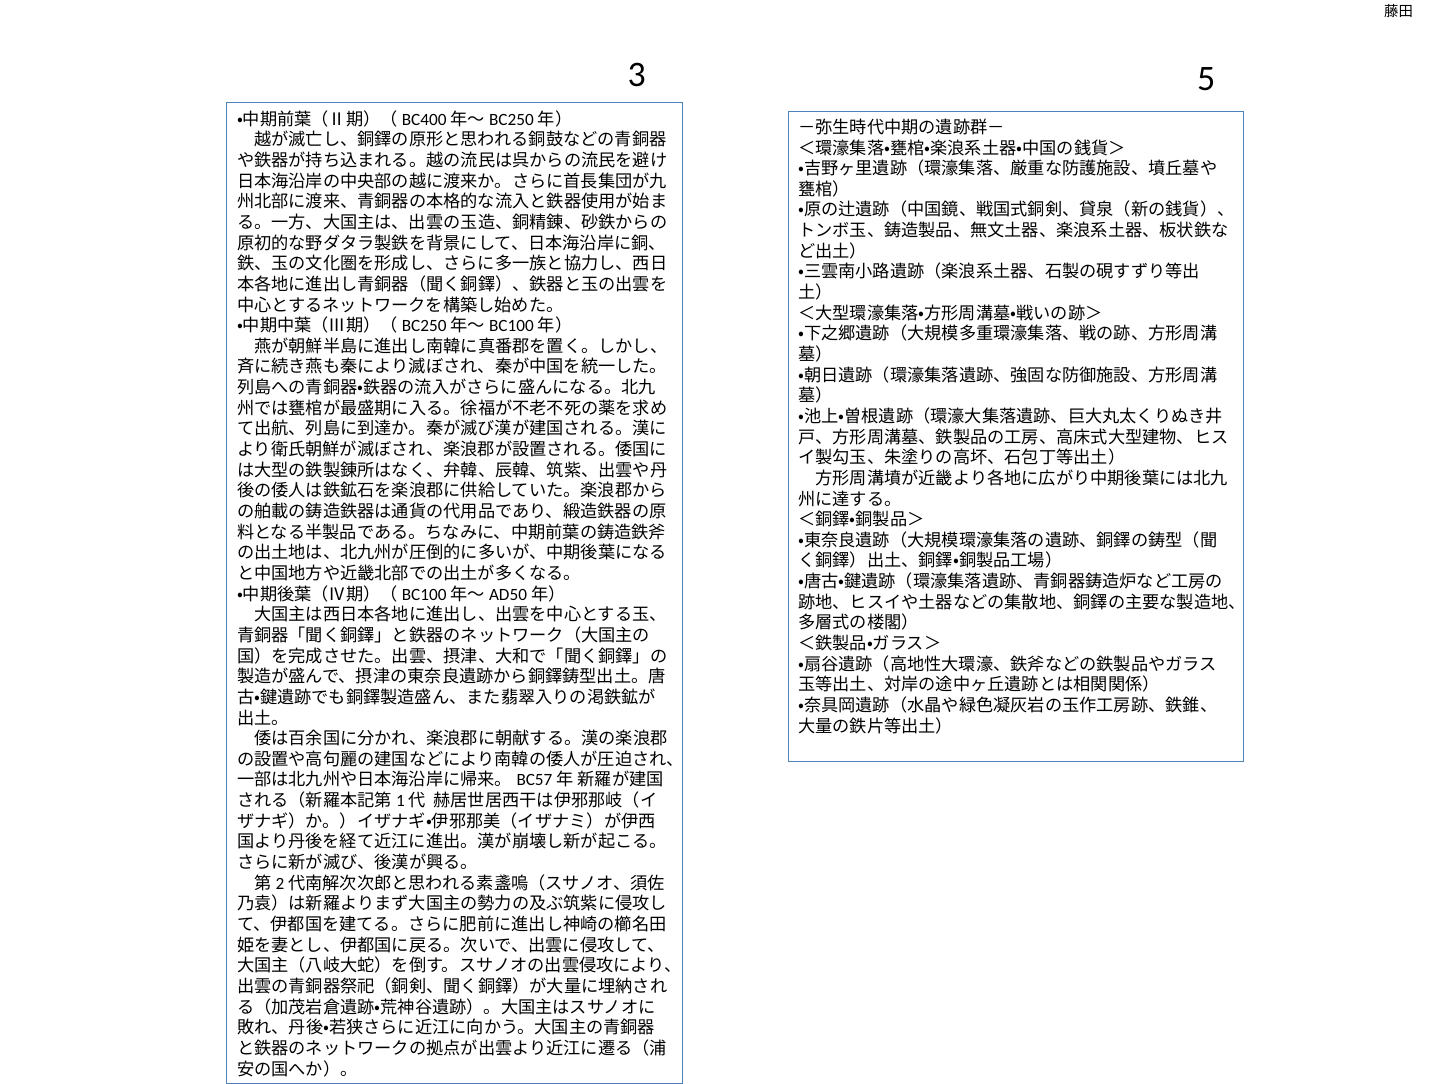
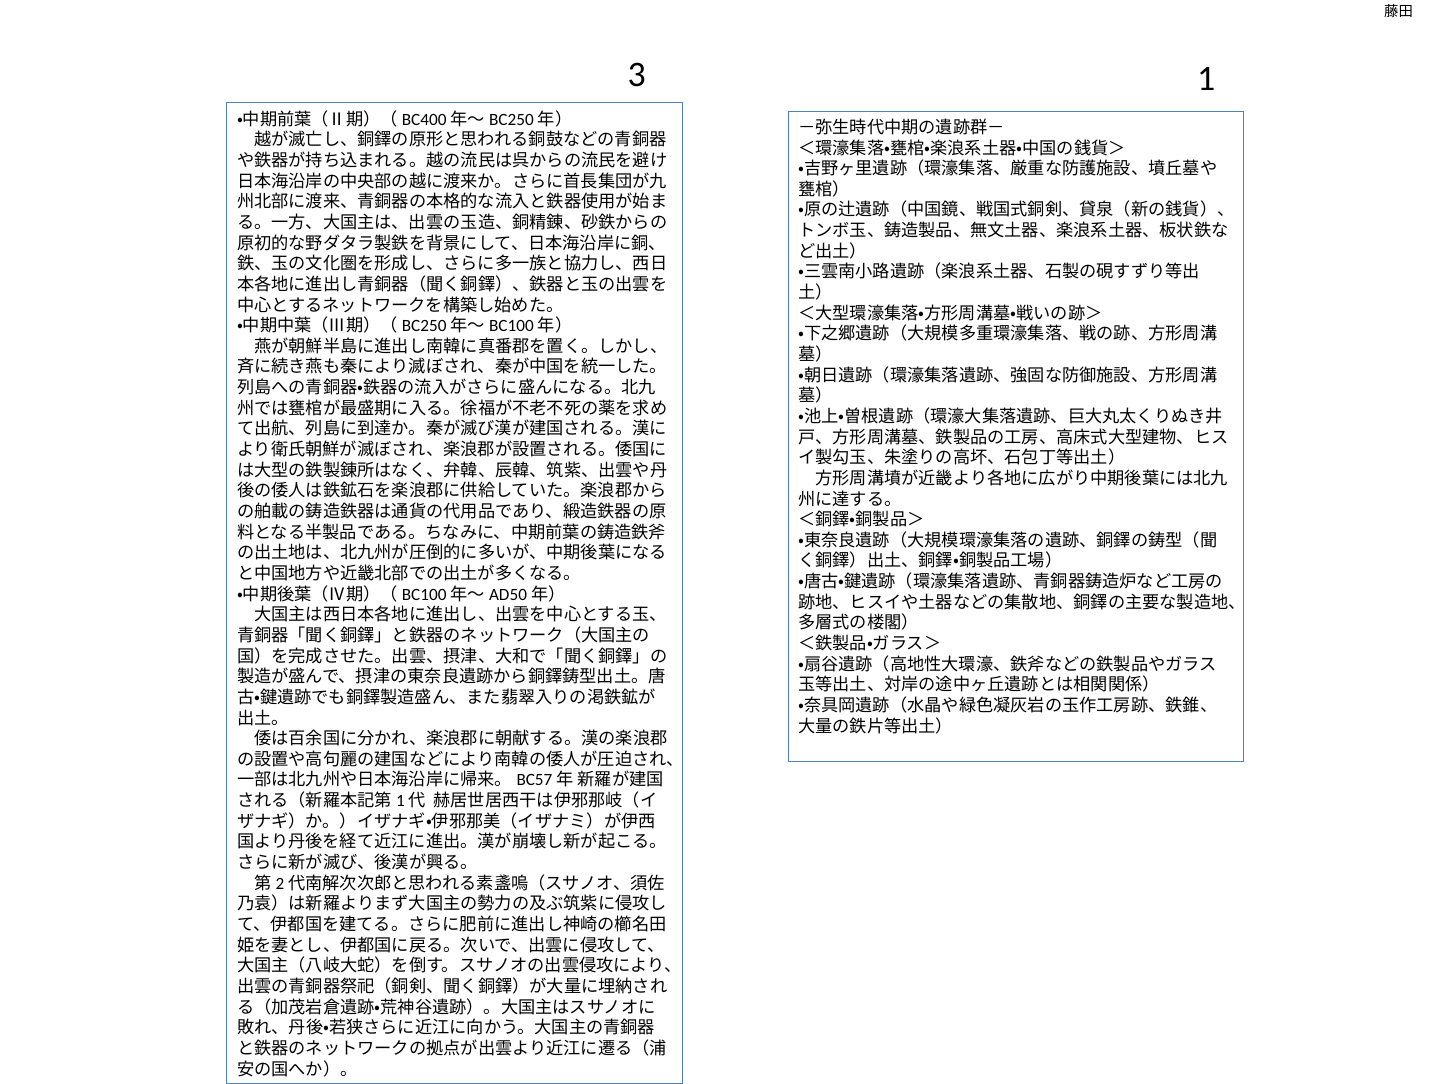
5: 5 -> 1 (1206, 78)
